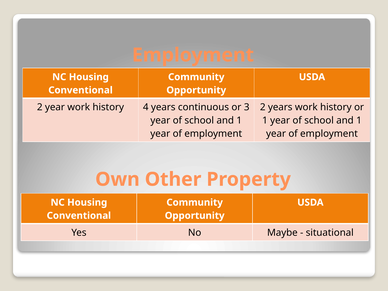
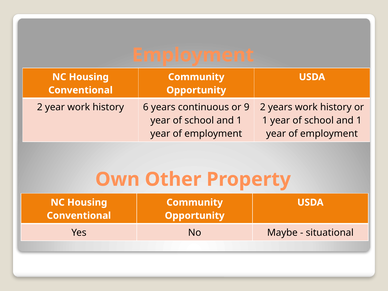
4: 4 -> 6 (146, 107)
3: 3 -> 9 (247, 107)
